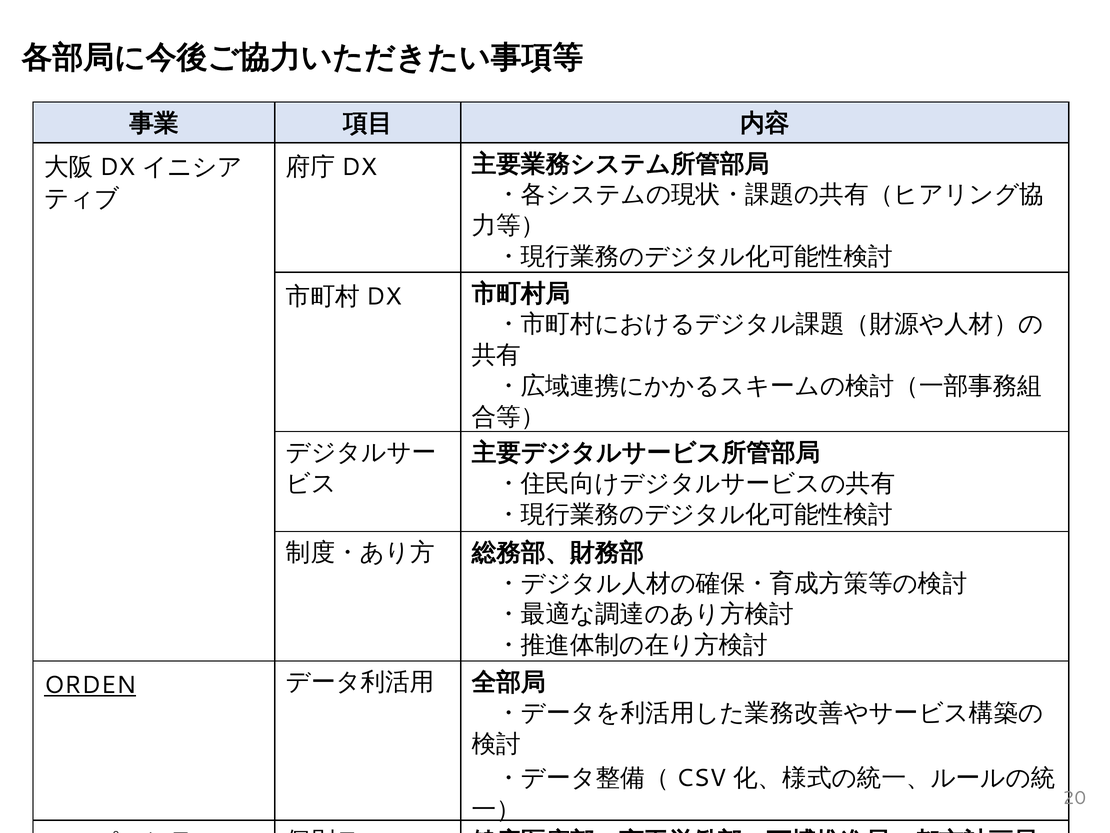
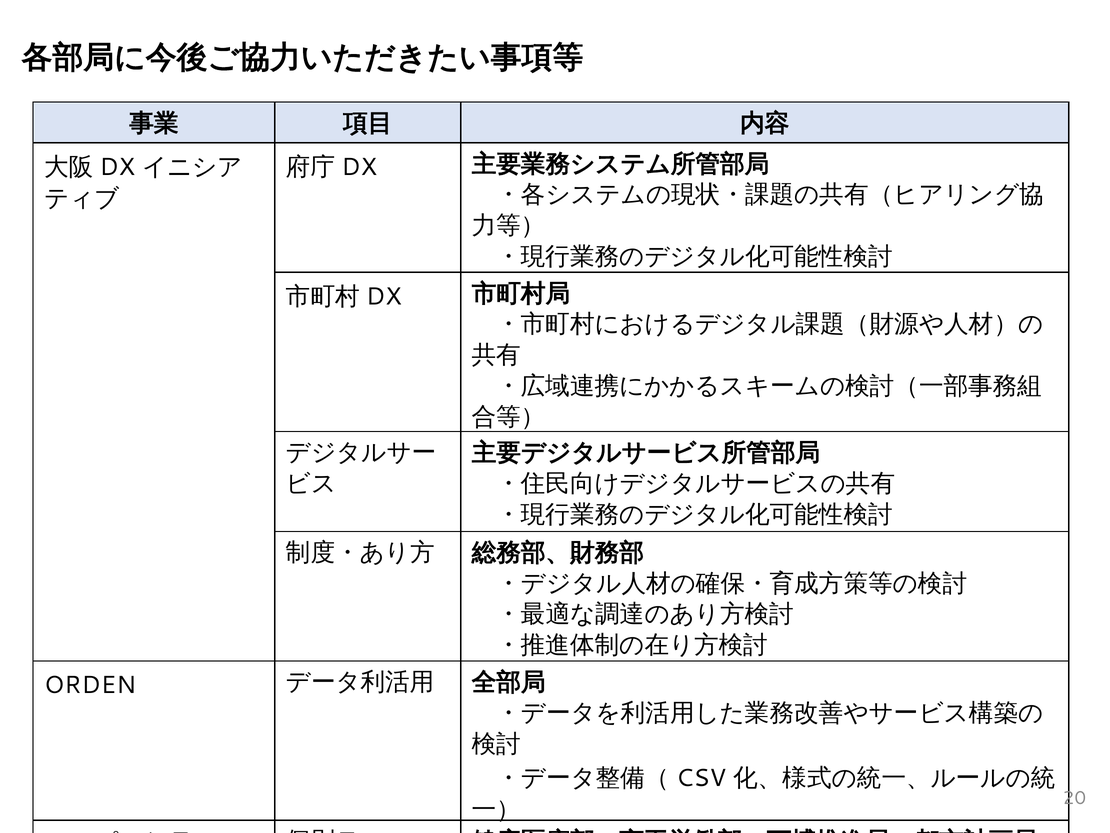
ORDEN underline: present -> none (90, 685)
